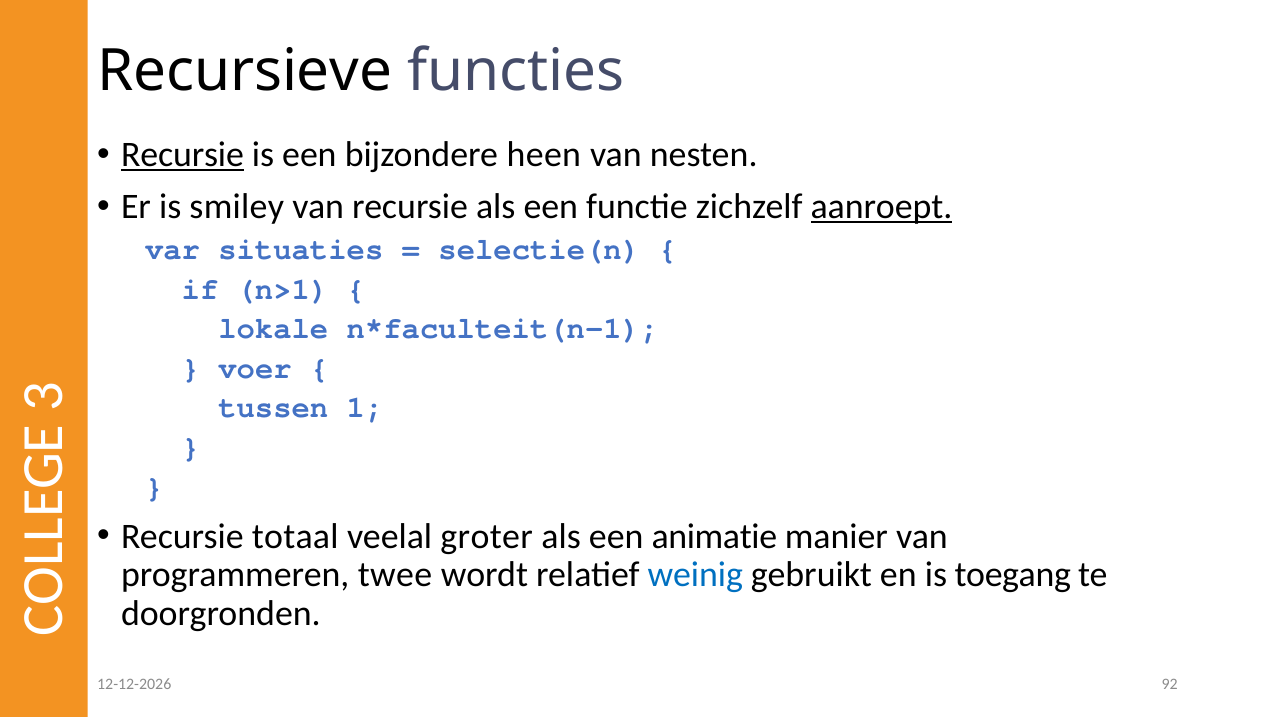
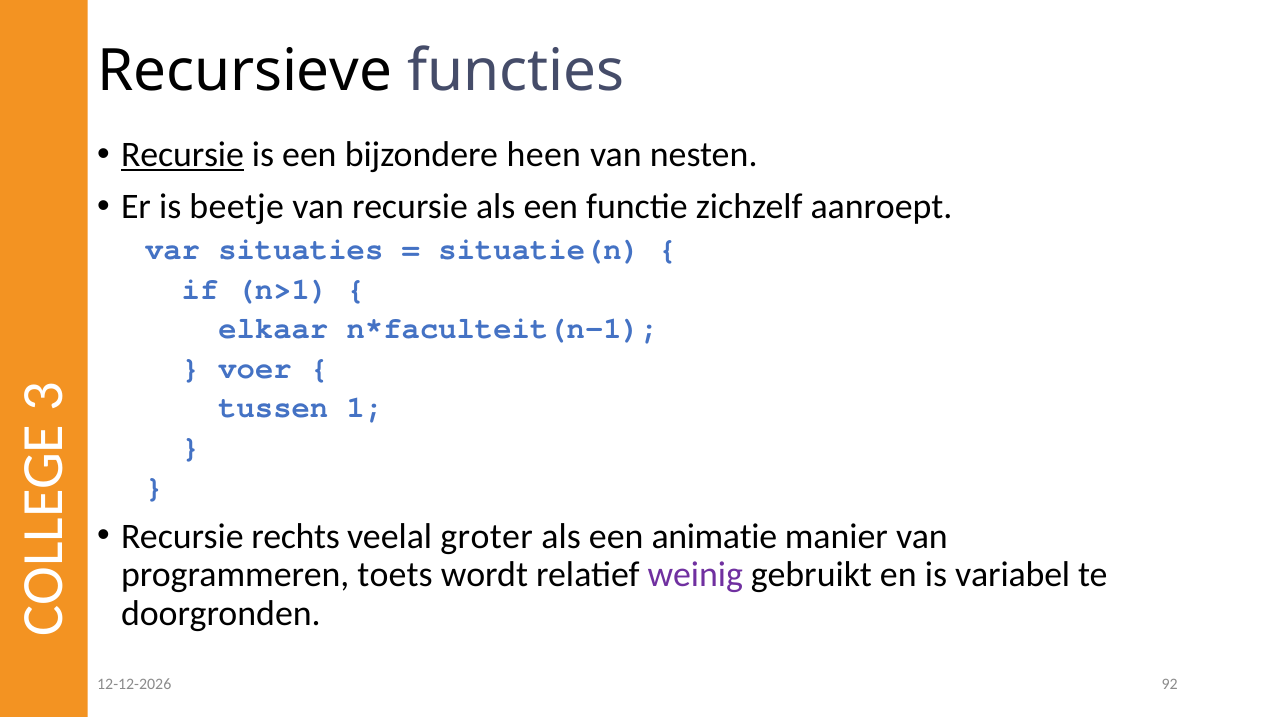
smiley: smiley -> beetje (237, 207)
aanroept underline: present -> none (881, 207)
selectie(n: selectie(n -> situatie(n (539, 250)
lokale: lokale -> elkaar (273, 329)
totaal: totaal -> rechts (296, 536)
twee: twee -> toets (395, 575)
weinig colour: blue -> purple (695, 575)
toegang: toegang -> variabel (1013, 575)
